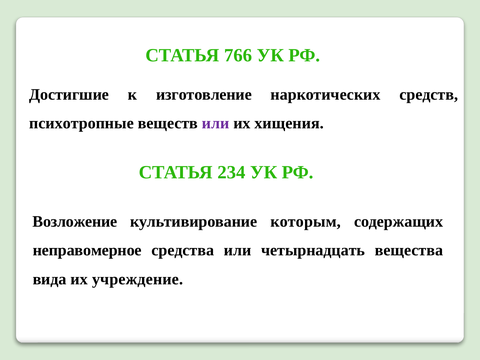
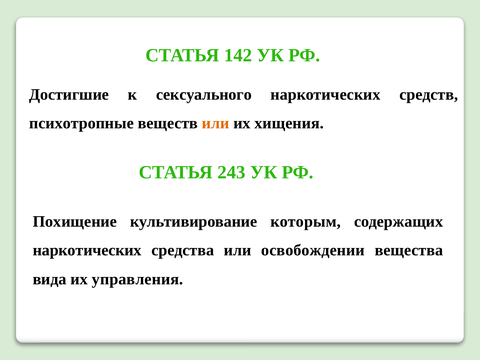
766: 766 -> 142 (238, 55)
изготовление: изготовление -> сексуального (204, 95)
или colour: purple -> orange (216, 123)
234: 234 -> 243 (231, 172)
Возложение: Возложение -> Похищение (75, 222)
неправомерное: неправомерное -> наркотических (87, 250)
четырнадцать: четырнадцать -> освобождении (313, 250)
учреждение: учреждение -> управления (138, 279)
